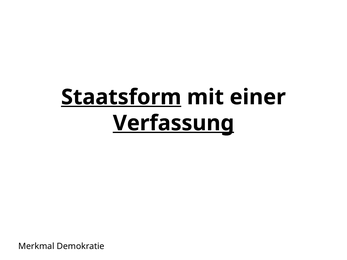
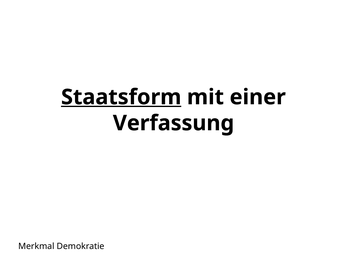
Verfassung underline: present -> none (174, 123)
